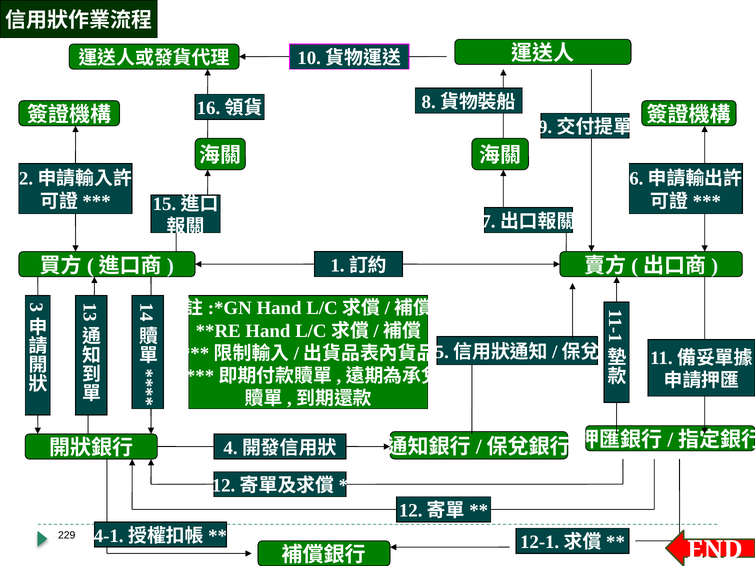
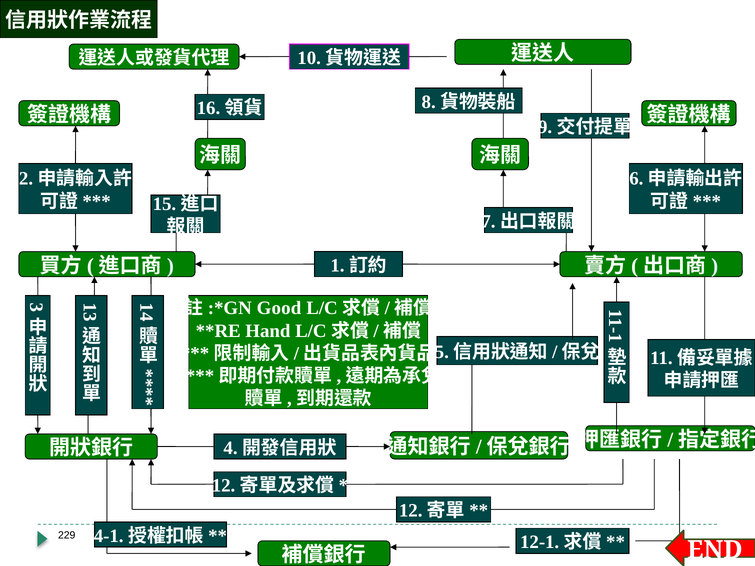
Hand: Hand -> Good (279, 308)
